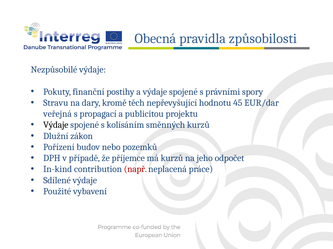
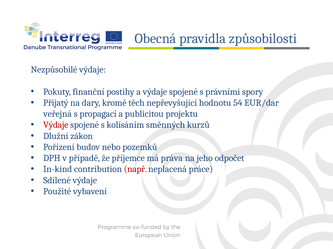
Stravu: Stravu -> Přijatý (56, 103)
45: 45 -> 54 (238, 103)
Výdaje colour: black -> red (56, 125)
má kurzů: kurzů -> práva (172, 159)
